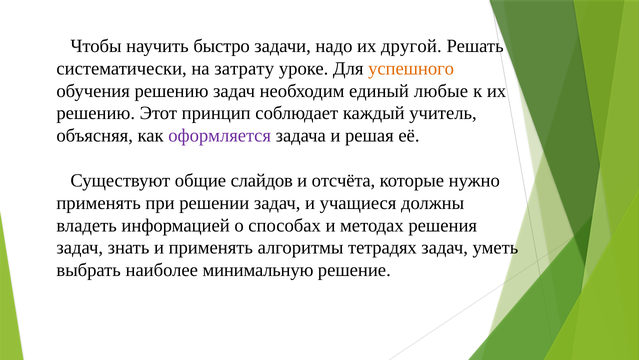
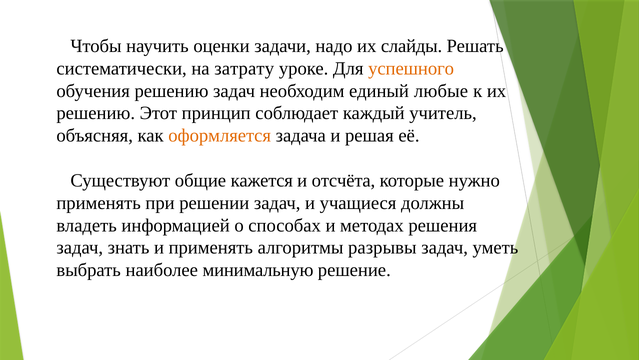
быстро: быстро -> оценки (222, 46)
другой: другой -> слайды (412, 46)
оформляется colour: purple -> orange (220, 135)
слайдов: слайдов -> кажется (262, 180)
тетрадях: тетрадях -> разрывы (382, 247)
